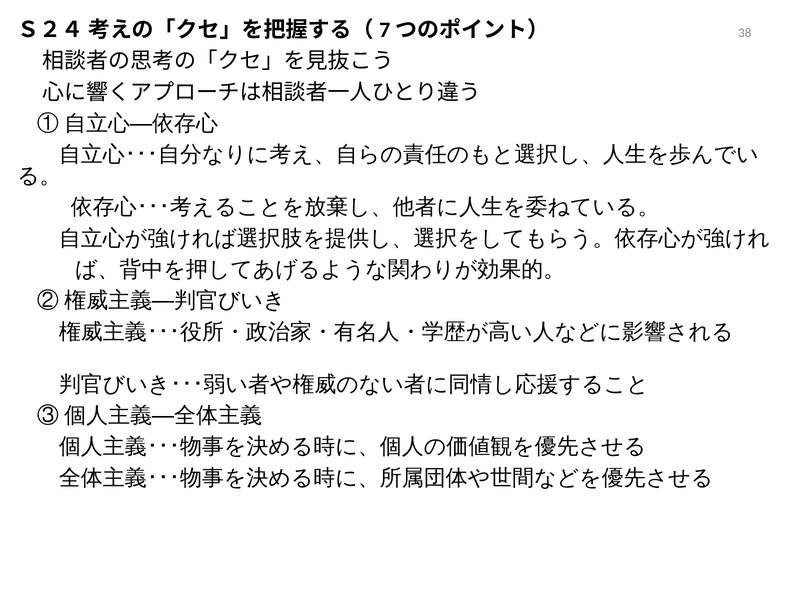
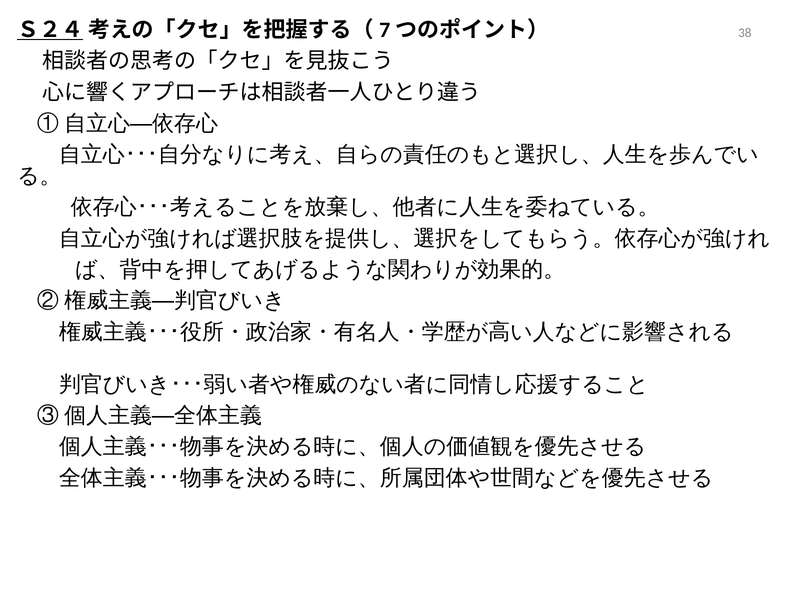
Ｓ２４ underline: none -> present (50, 30)
